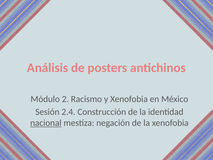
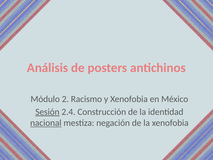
Sesión underline: none -> present (47, 112)
